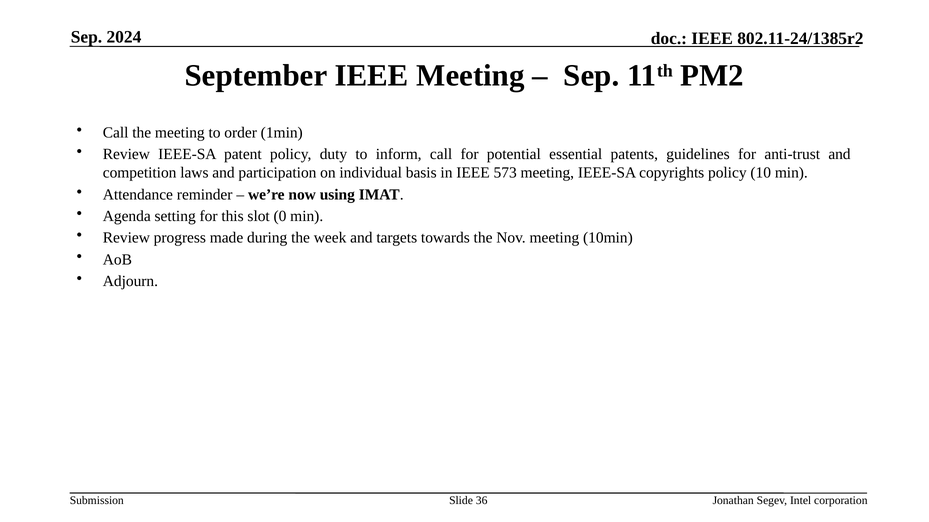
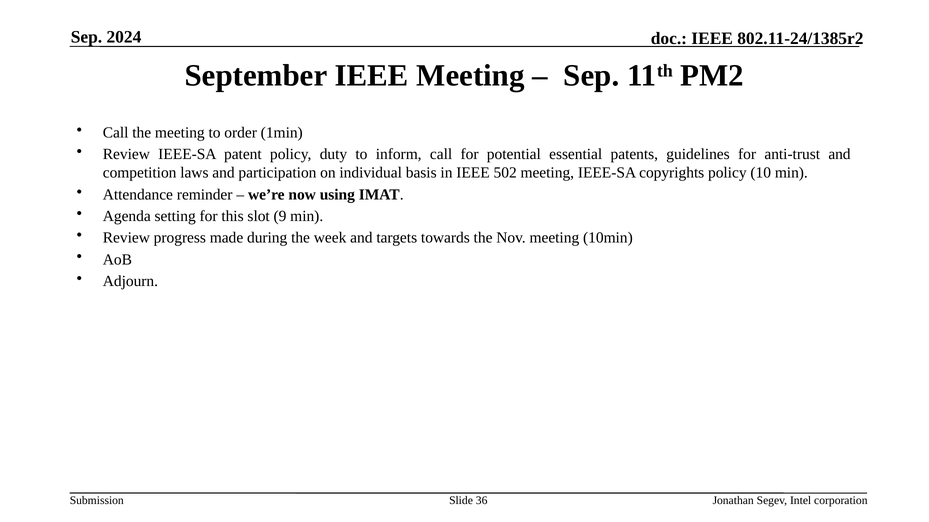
573: 573 -> 502 (505, 173)
0: 0 -> 9 (280, 216)
